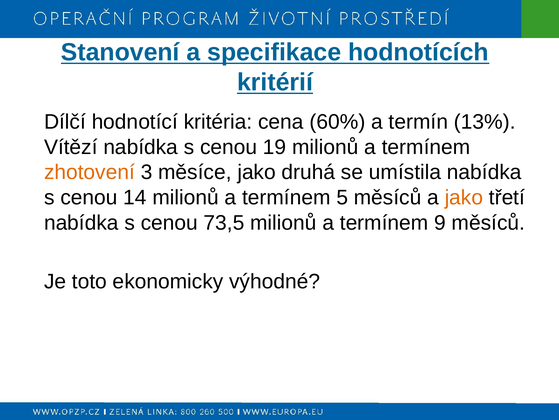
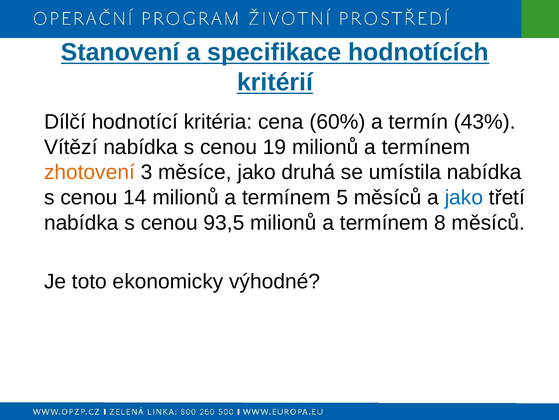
13%: 13% -> 43% (485, 122)
jako colour: orange -> blue (464, 197)
73,5: 73,5 -> 93,5 (224, 222)
9: 9 -> 8 (440, 222)
